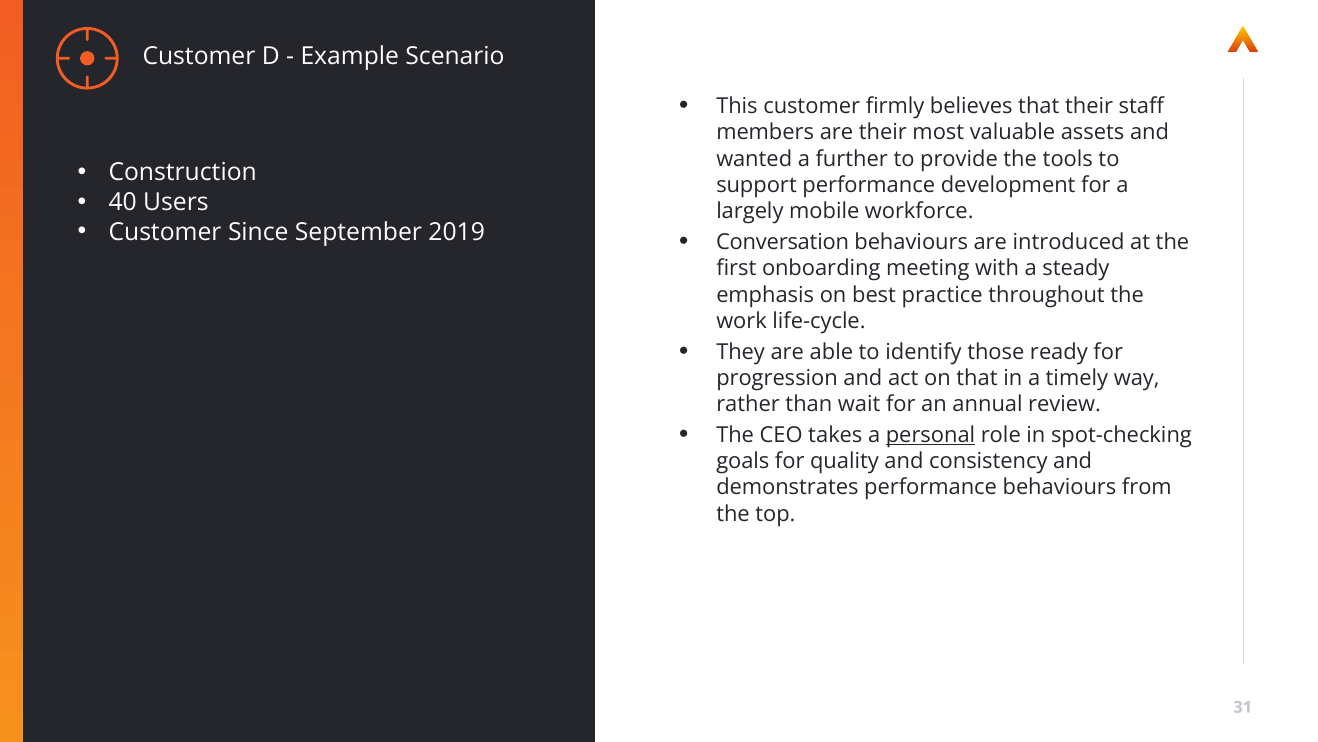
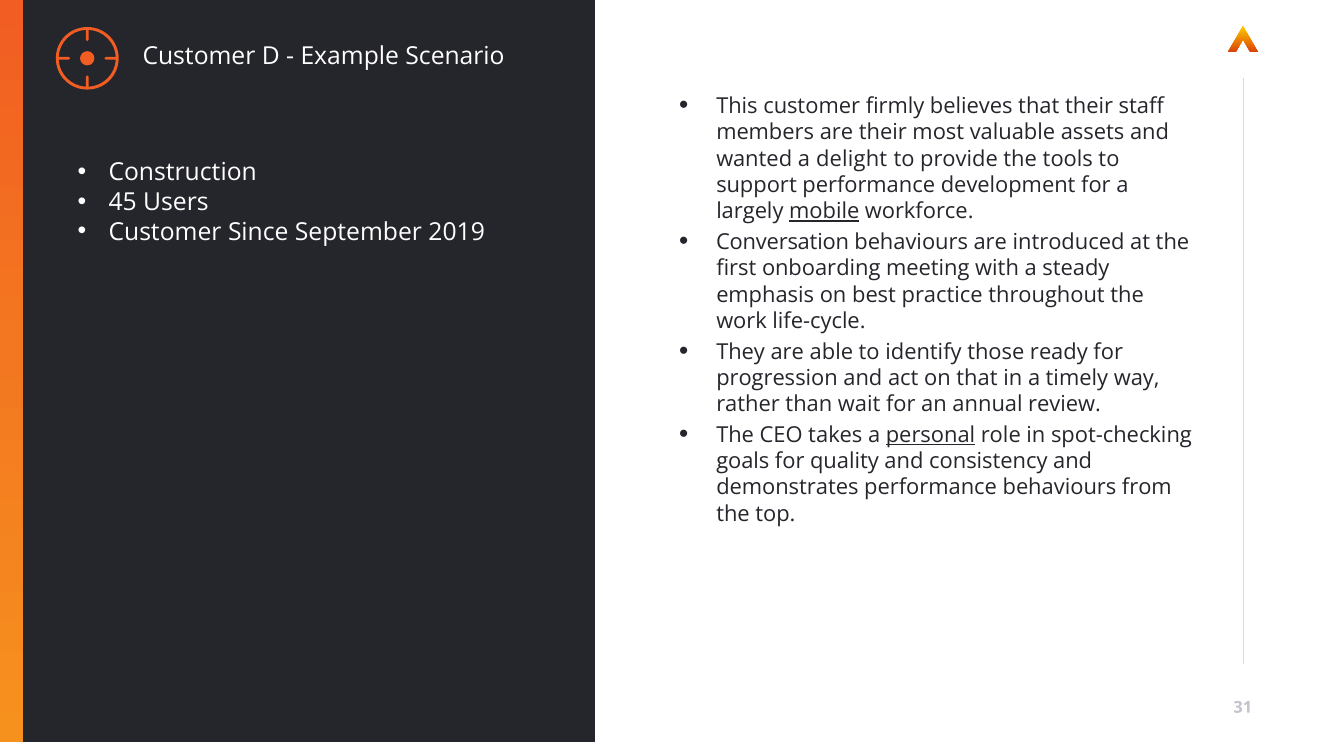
further: further -> delight (852, 159)
40: 40 -> 45 (123, 202)
mobile underline: none -> present (824, 211)
